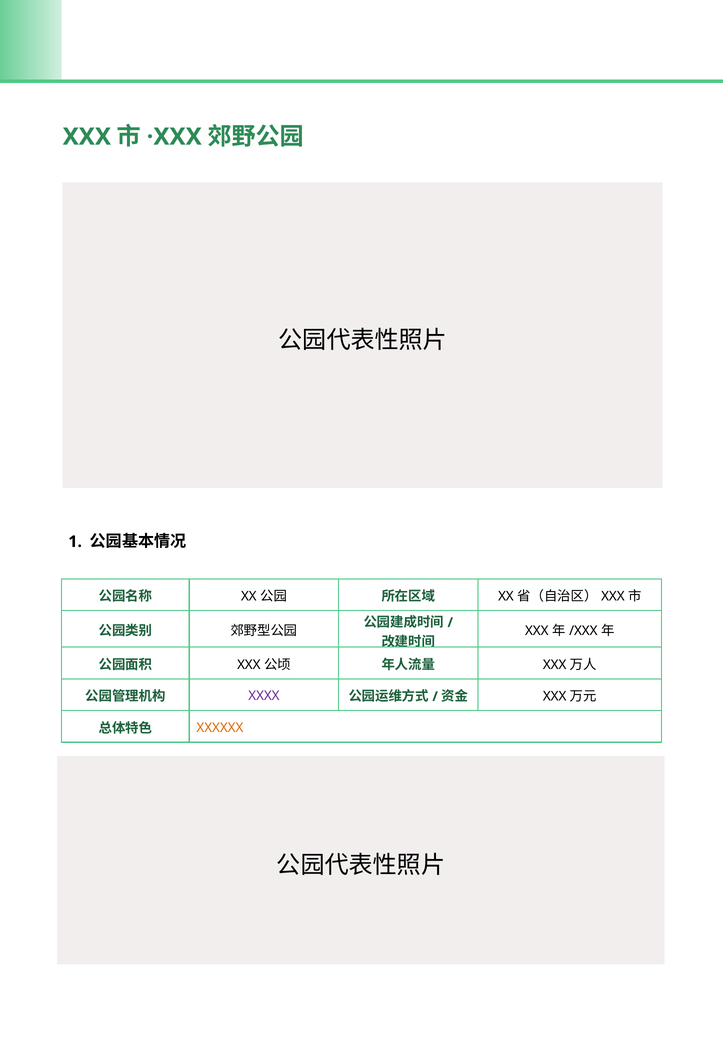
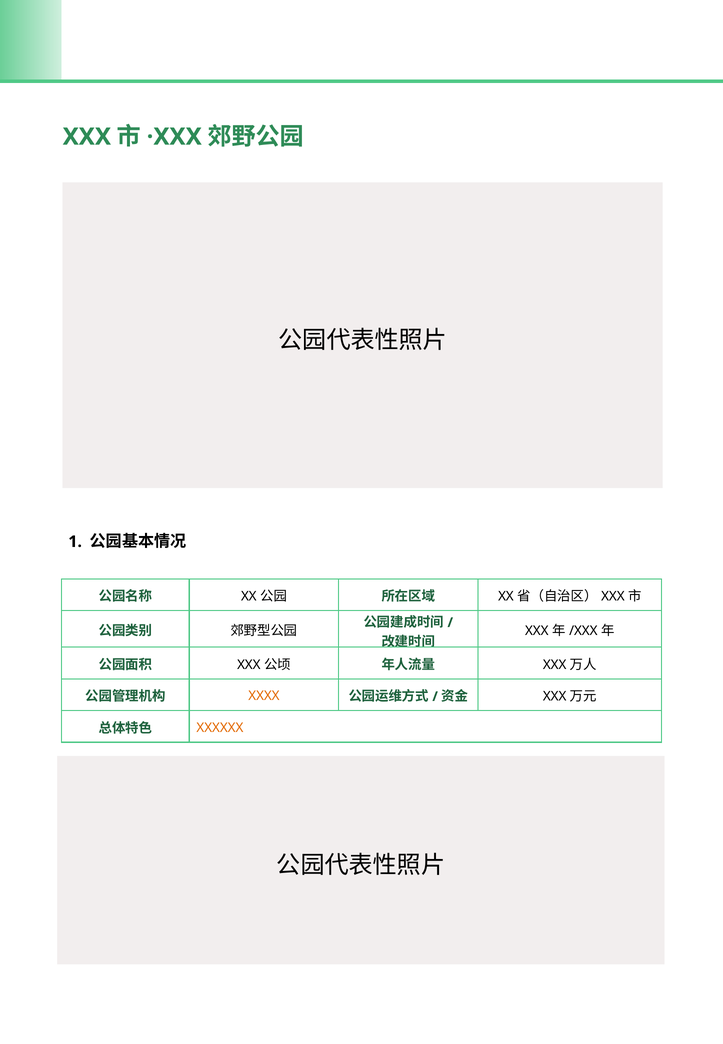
XXXX colour: purple -> orange (264, 696)
